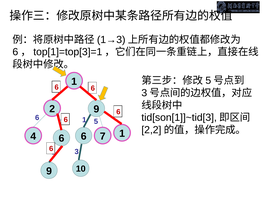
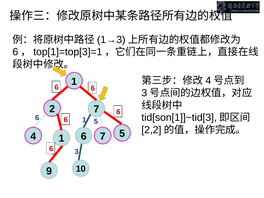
5: 5 -> 4 (208, 81)
2 9: 9 -> 7 (96, 109)
6: 6 -> 1 (61, 138)
7 1: 1 -> 5 (122, 133)
